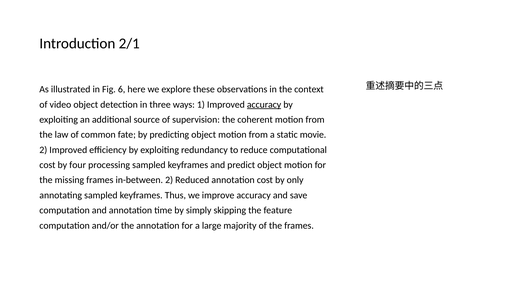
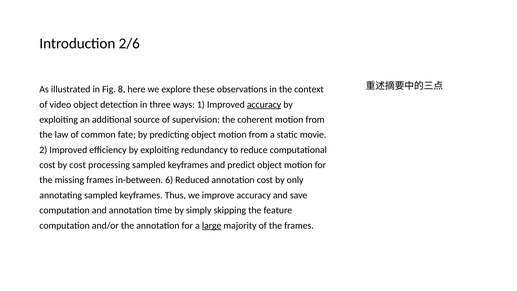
2/1: 2/1 -> 2/6 (129, 43)
6: 6 -> 8 (122, 89)
by four: four -> cost (78, 165)
in-between 2: 2 -> 6 (169, 180)
large underline: none -> present (212, 225)
